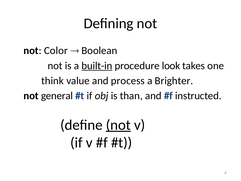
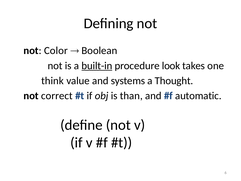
process: process -> systems (128, 81)
Brighter: Brighter -> Thought (174, 81)
general: general -> correct (57, 96)
instructed: instructed -> automatic (198, 96)
not underline: present -> none (118, 125)
